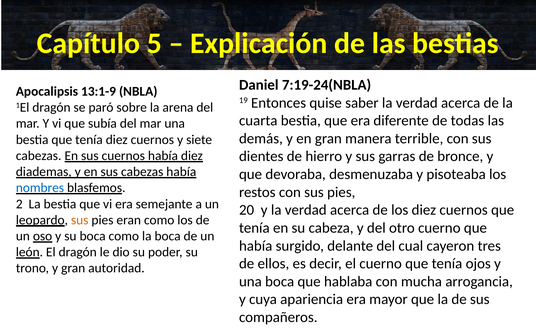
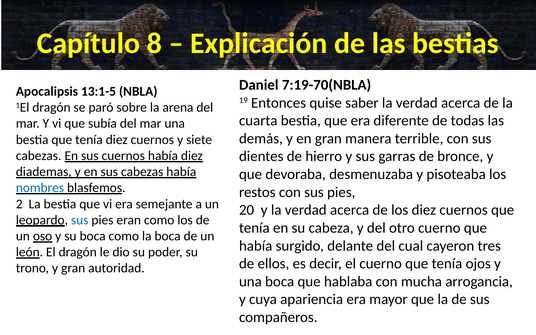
5: 5 -> 8 (154, 43)
7:19-24(NBLA: 7:19-24(NBLA -> 7:19-70(NBLA (327, 85)
13:1-9: 13:1-9 -> 13:1-5 (99, 91)
sus colour: orange -> blue (80, 220)
